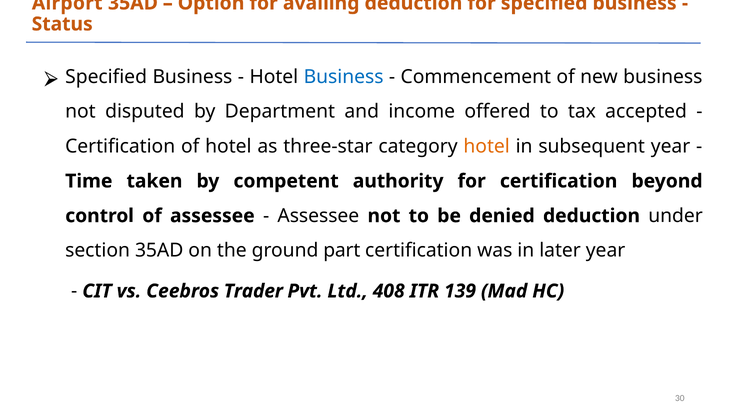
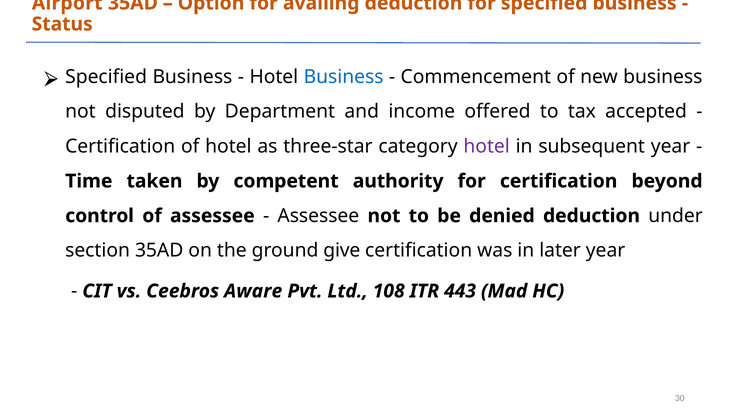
hotel colour: orange -> purple (487, 146)
part: part -> give (342, 250)
Trader: Trader -> Aware (253, 291)
408: 408 -> 108 (389, 291)
139: 139 -> 443 (460, 291)
